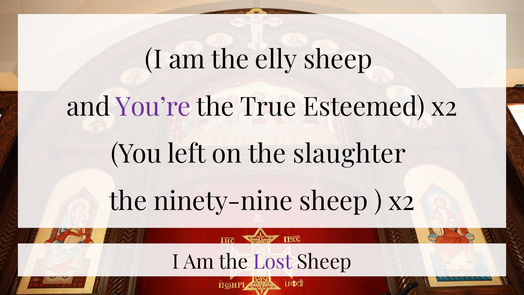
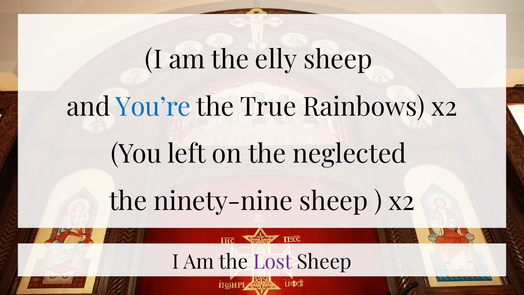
You’re colour: purple -> blue (153, 107)
Esteemed: Esteemed -> Rainbows (364, 107)
slaughter: slaughter -> neglected (349, 154)
